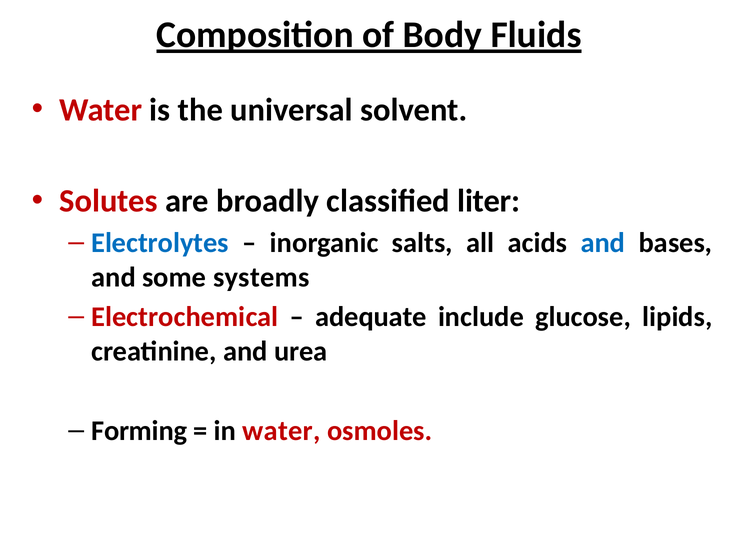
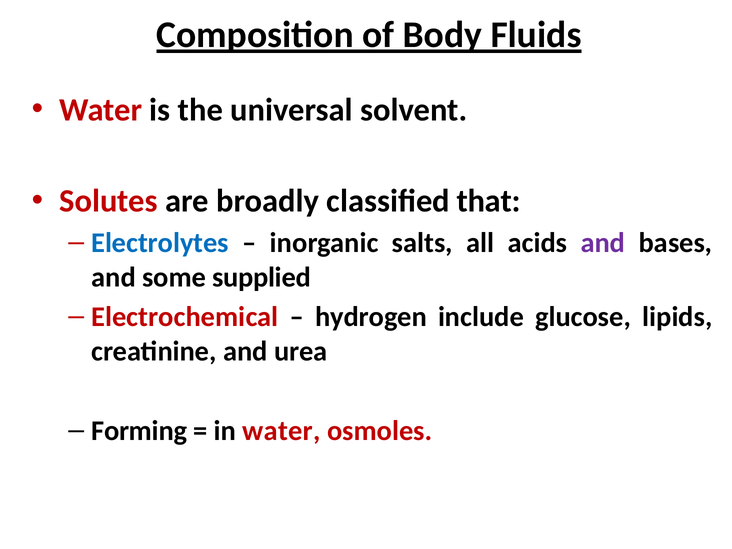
liter: liter -> that (489, 201)
and colour: blue -> purple (603, 243)
systems: systems -> supplied (262, 277)
adequate: adequate -> hydrogen (371, 317)
